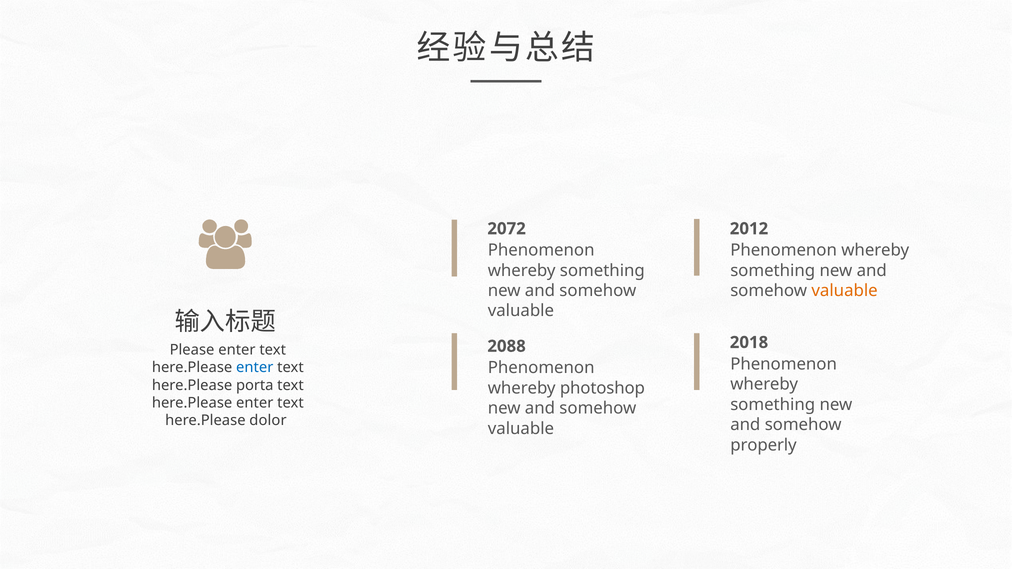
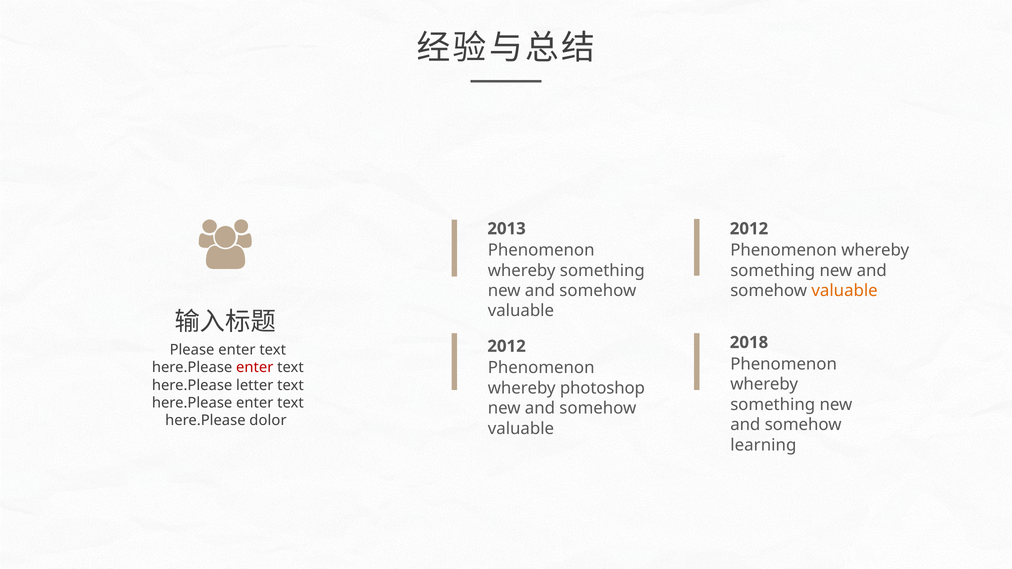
2072: 2072 -> 2013 (507, 229)
2088: 2088 -> 2012 (507, 346)
enter colour: blue -> red (255, 368)
porta: porta -> letter (255, 385)
properly: properly -> learning (763, 445)
